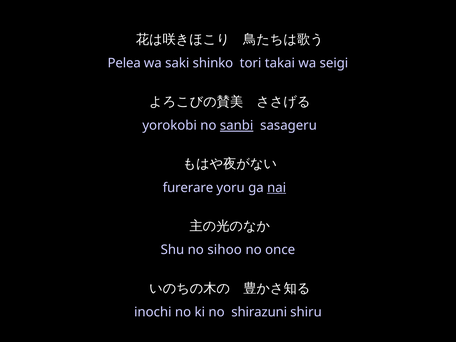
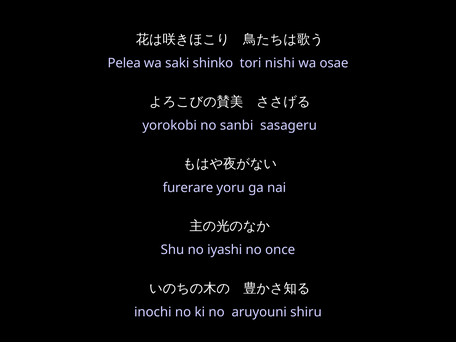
takai: takai -> nishi (280, 63)
seigi: seigi -> osae (334, 63)
sanbi underline: present -> none (237, 125)
nai underline: present -> none (277, 188)
sihoo: sihoo -> iyashi (225, 250)
shirazuni: shirazuni -> aruyouni (259, 312)
